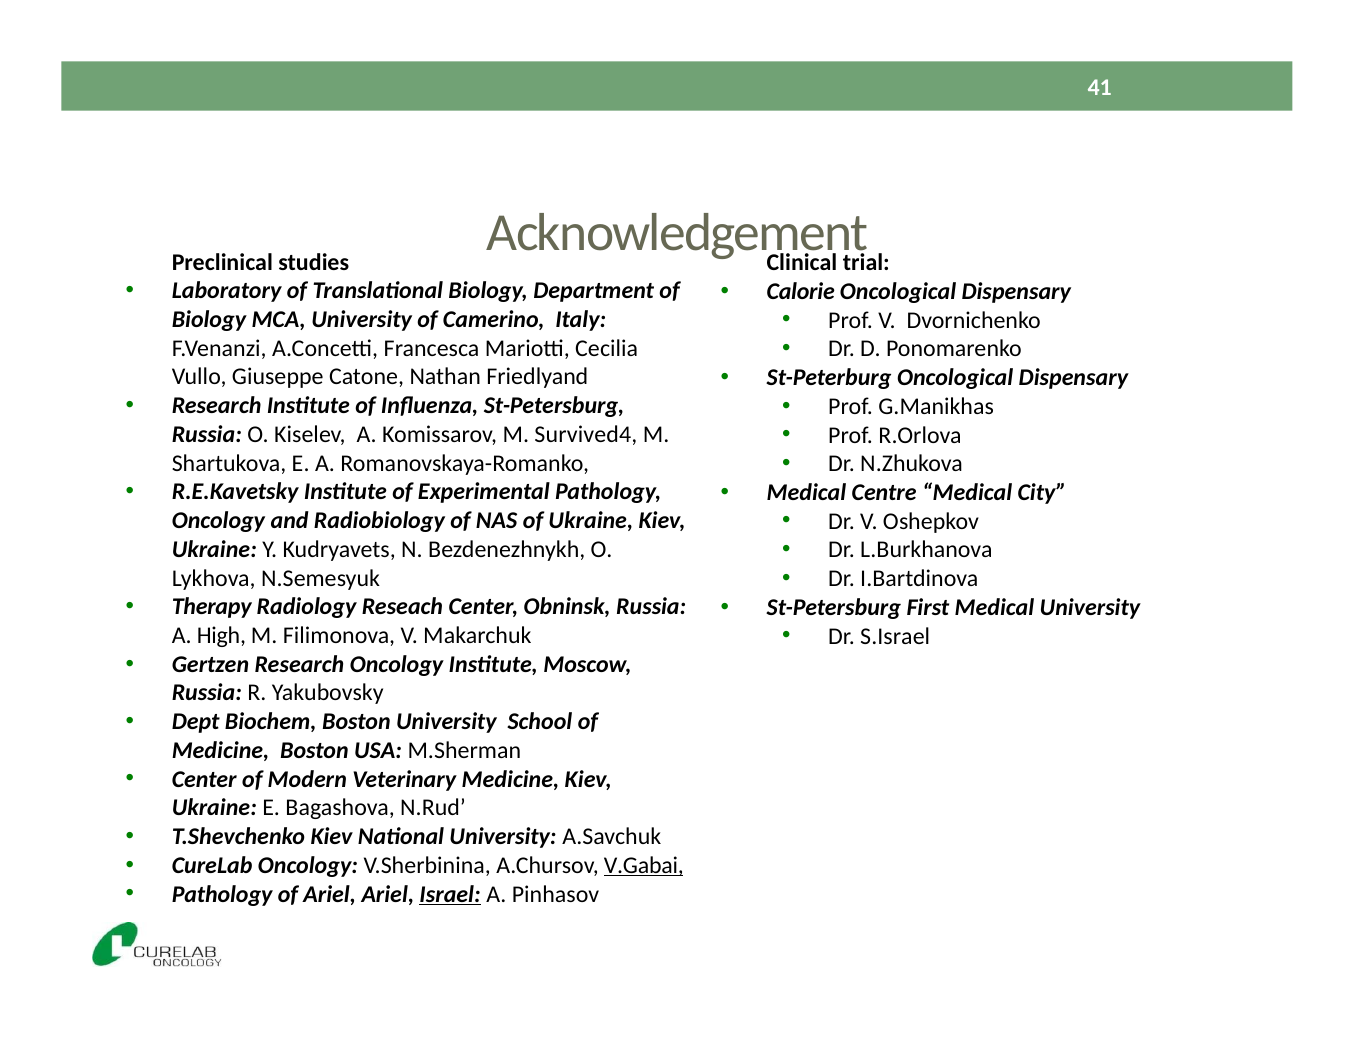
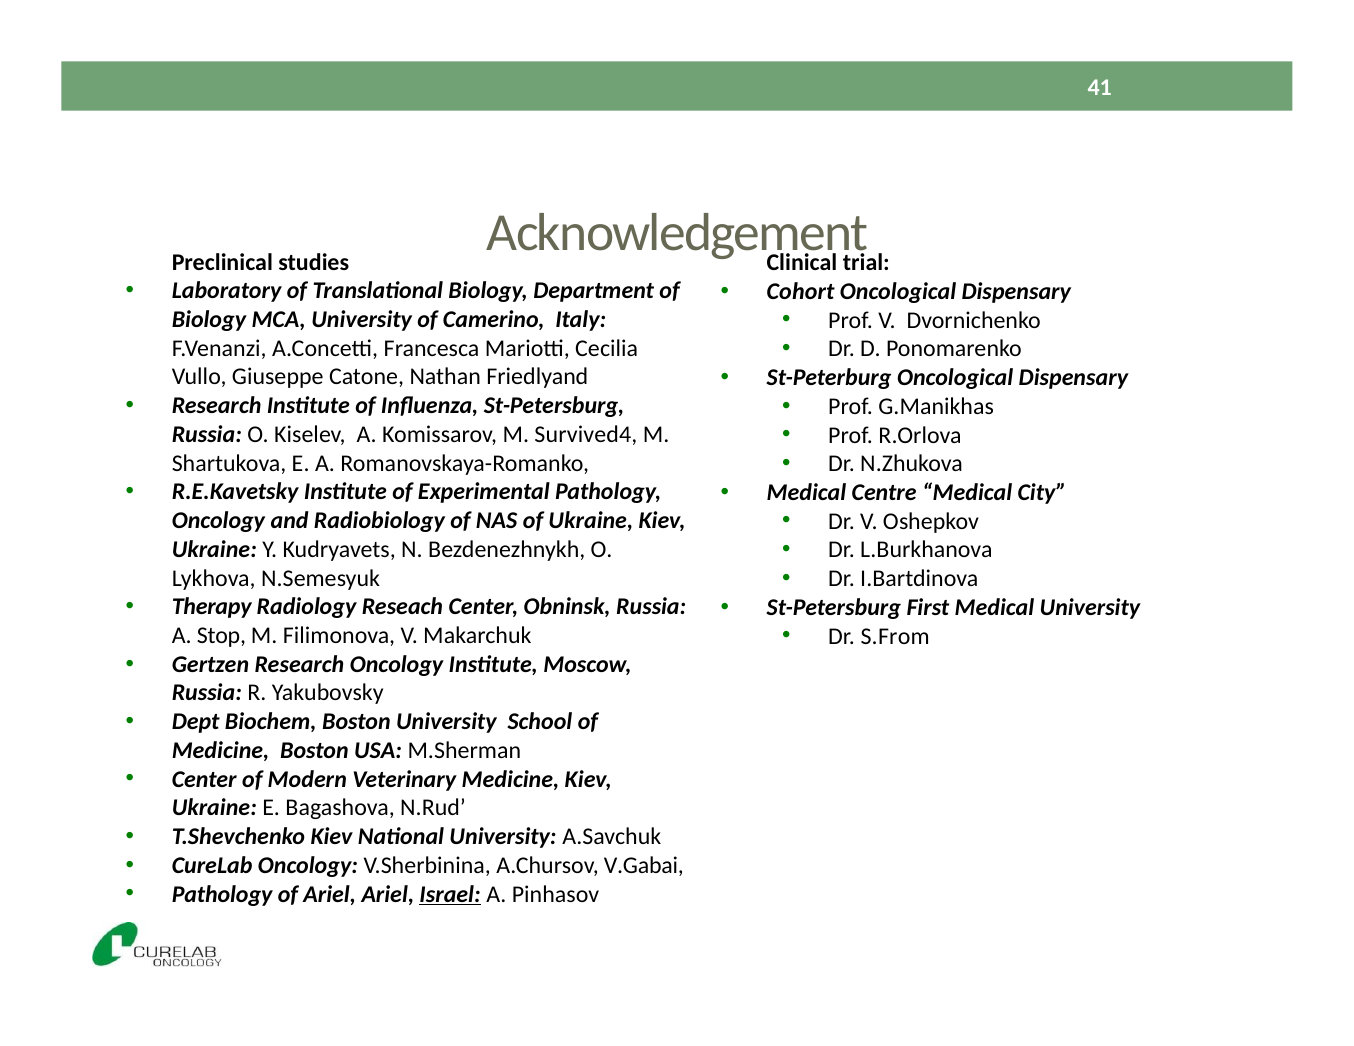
Calorie: Calorie -> Cohort (801, 292)
S.Israel: S.Israel -> S.From (895, 636)
High: High -> Stop (221, 636)
V.Gabai underline: present -> none (644, 866)
